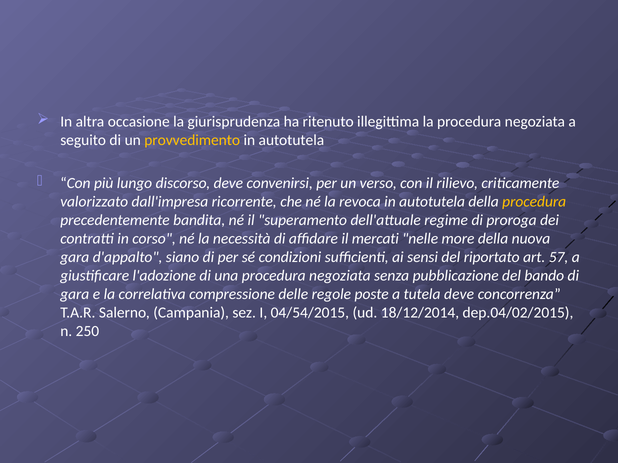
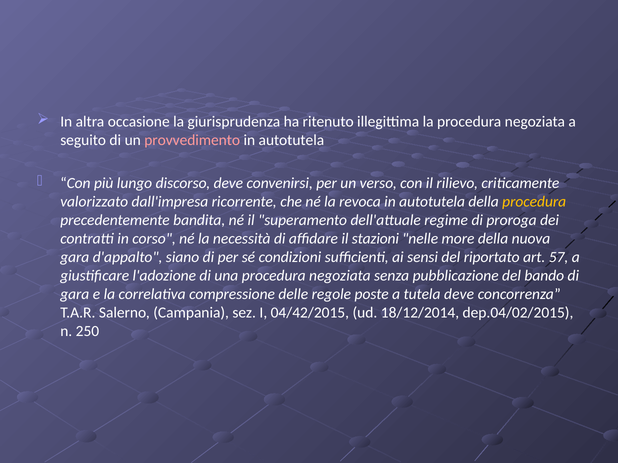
provvedimento colour: yellow -> pink (192, 140)
mercati: mercati -> stazioni (375, 239)
04/54/2015: 04/54/2015 -> 04/42/2015 (310, 313)
